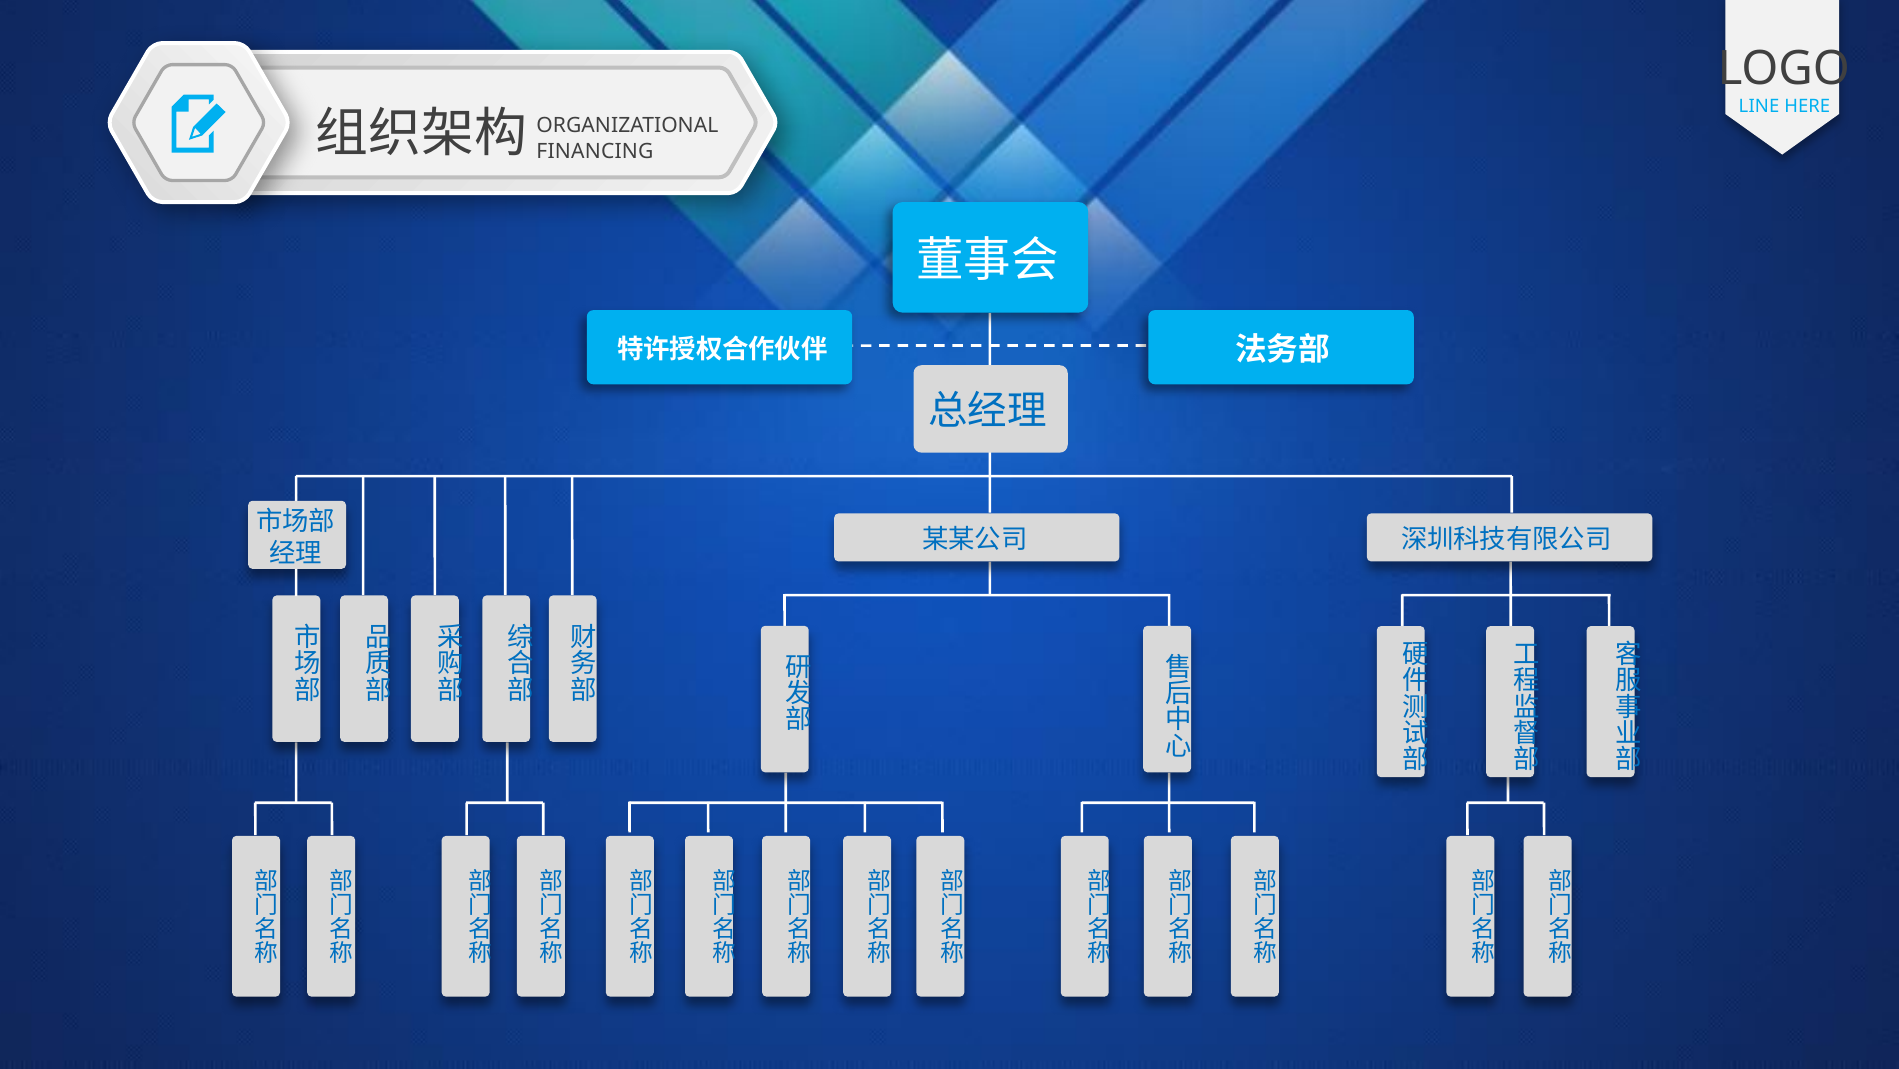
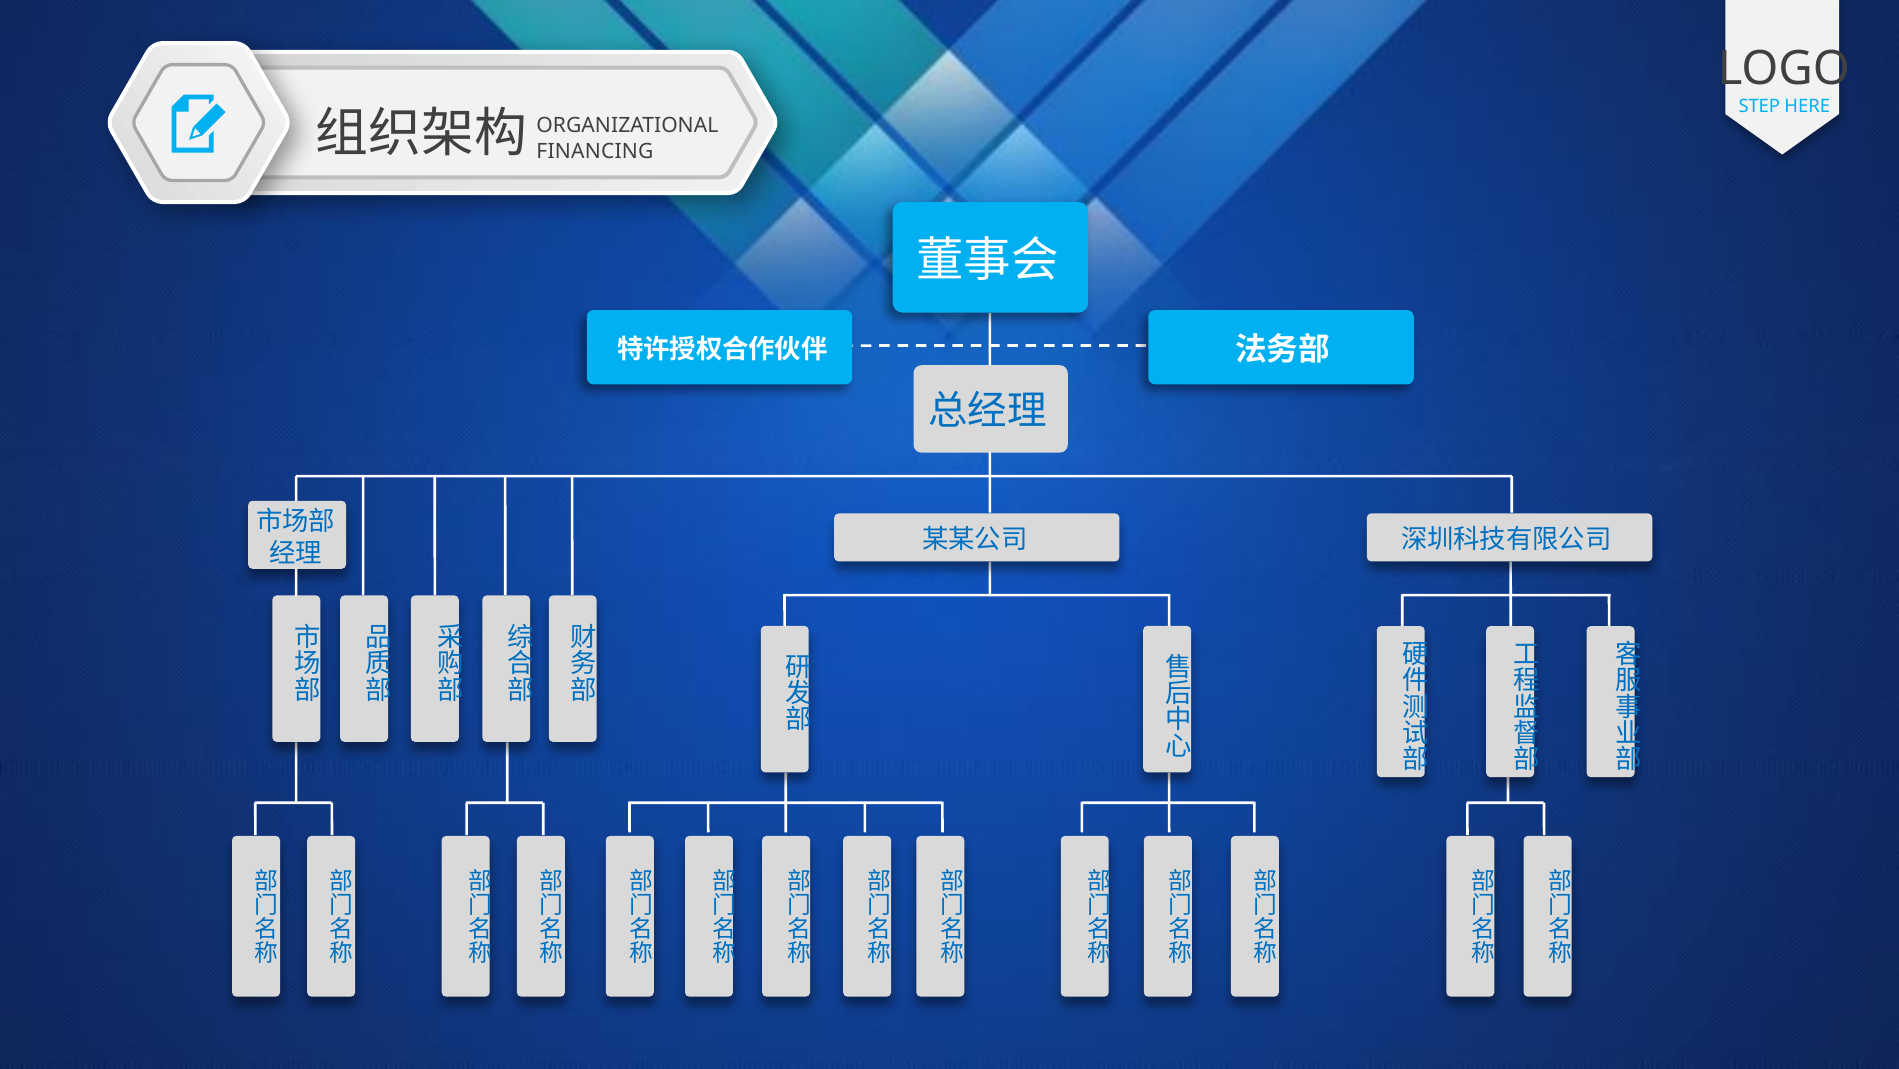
LINE: LINE -> STEP (1759, 107)
